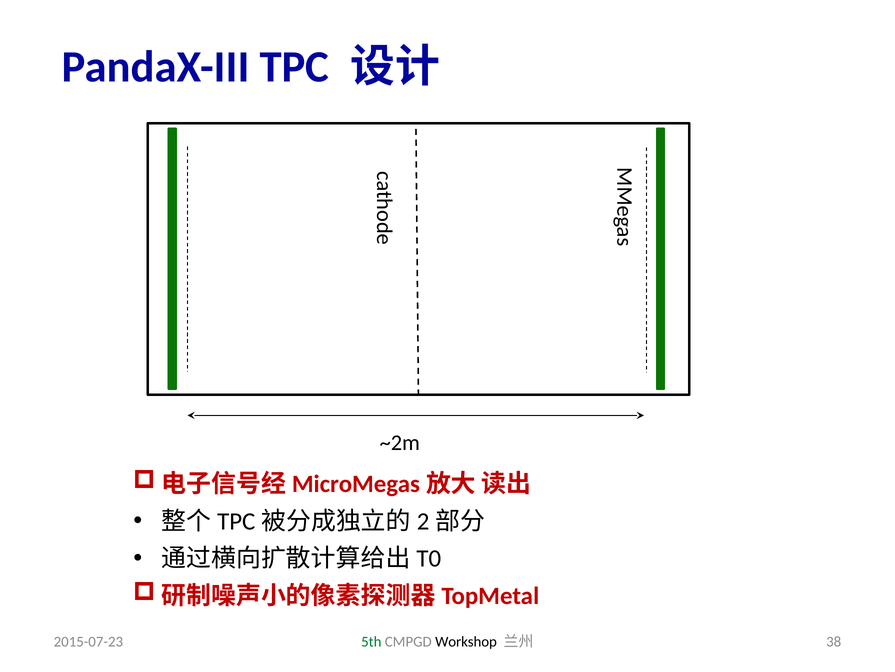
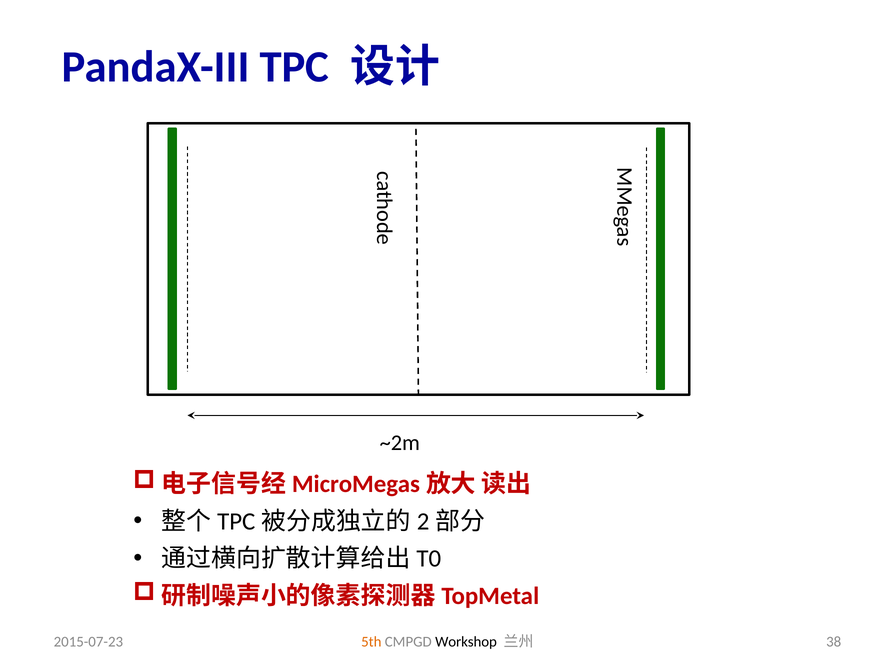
5th colour: green -> orange (371, 641)
